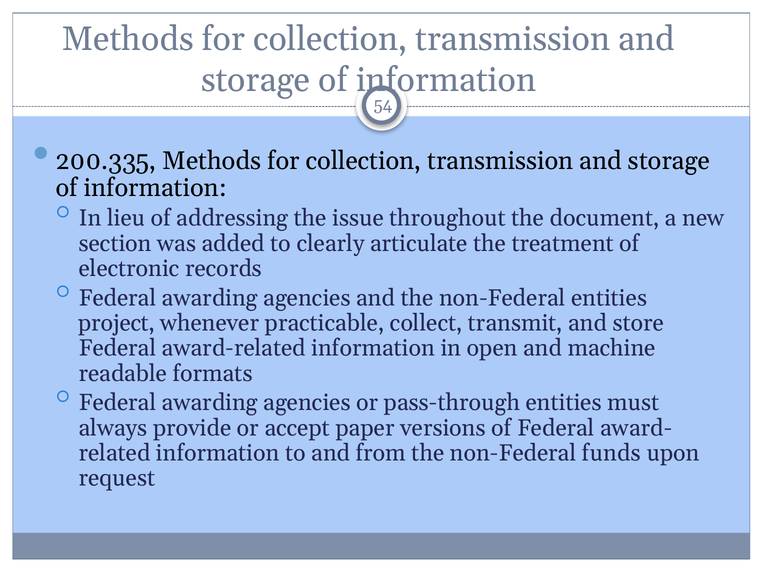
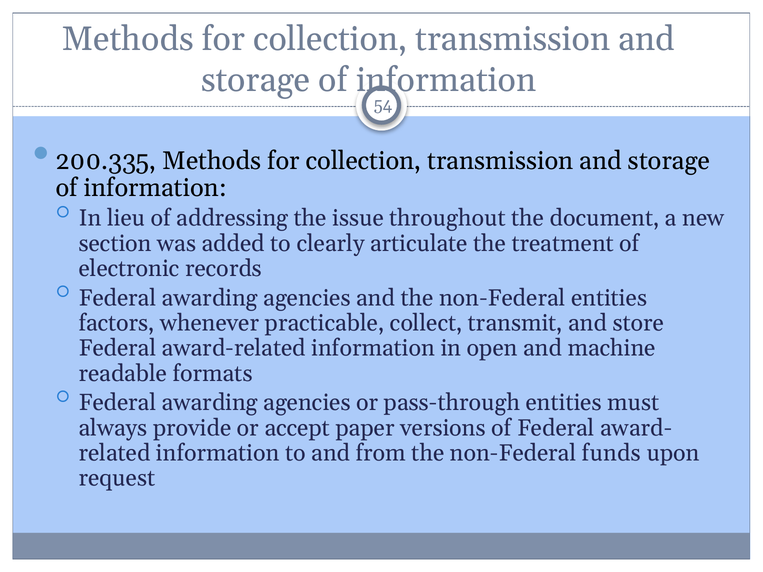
project: project -> factors (117, 323)
